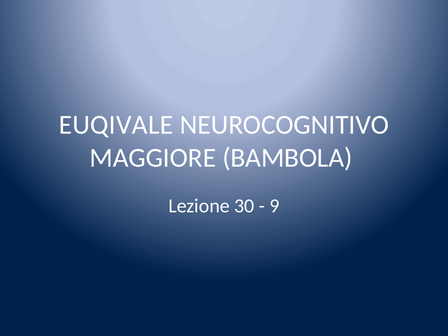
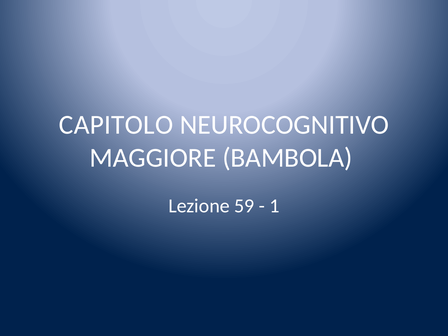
EUQIVALE: EUQIVALE -> CAPITOLO (116, 125)
30: 30 -> 59 (244, 206)
9: 9 -> 1 (274, 206)
